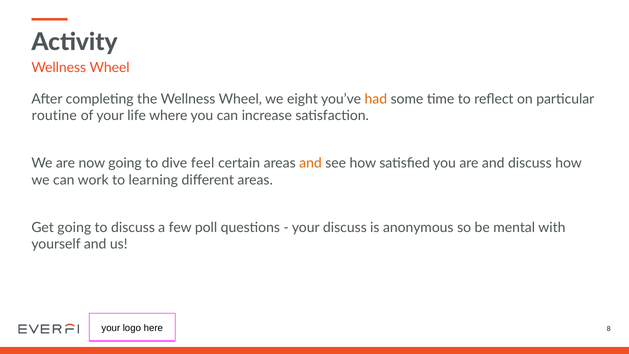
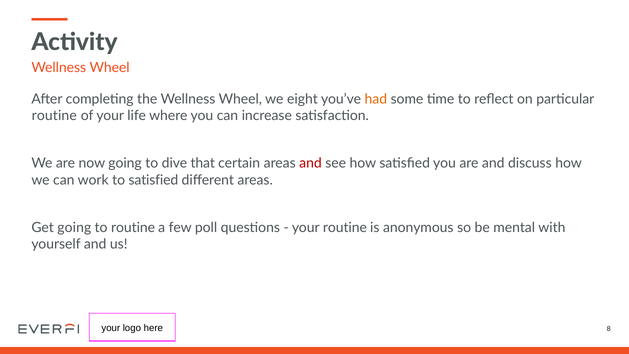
feel: feel -> that (203, 163)
and colour: orange -> red (310, 163)
to learning: learning -> satisfied (153, 180)
to discuss: discuss -> routine (133, 227)
your discuss: discuss -> routine (345, 227)
